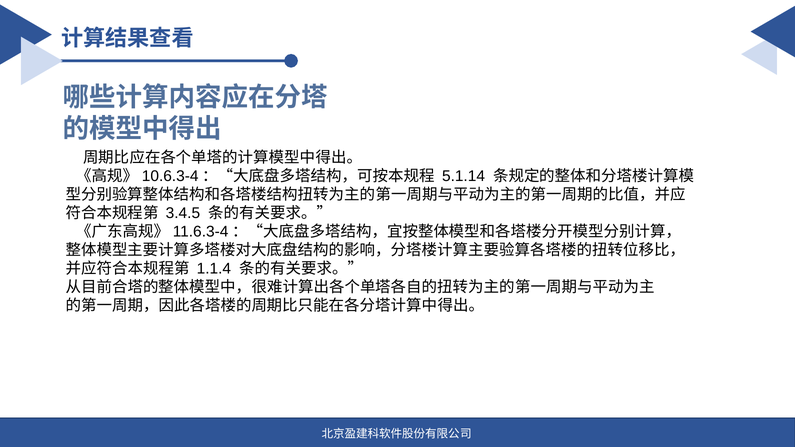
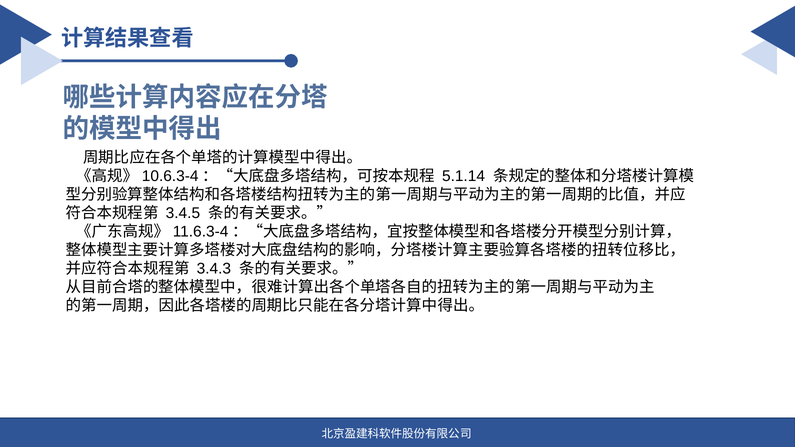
1.1.4: 1.1.4 -> 3.4.3 (214, 269)
